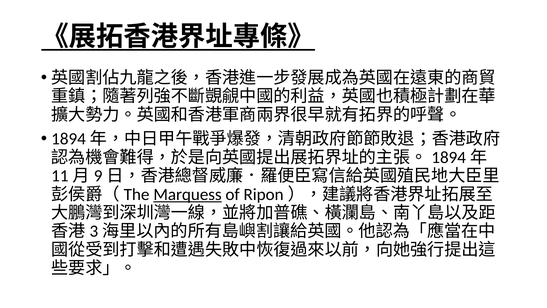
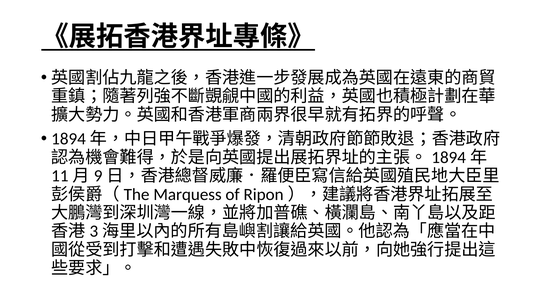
Marquess underline: present -> none (187, 194)
